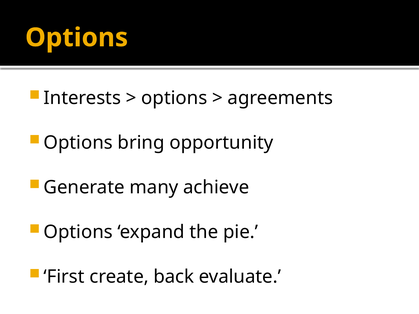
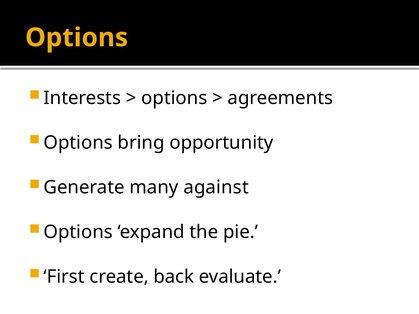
achieve: achieve -> against (216, 188)
